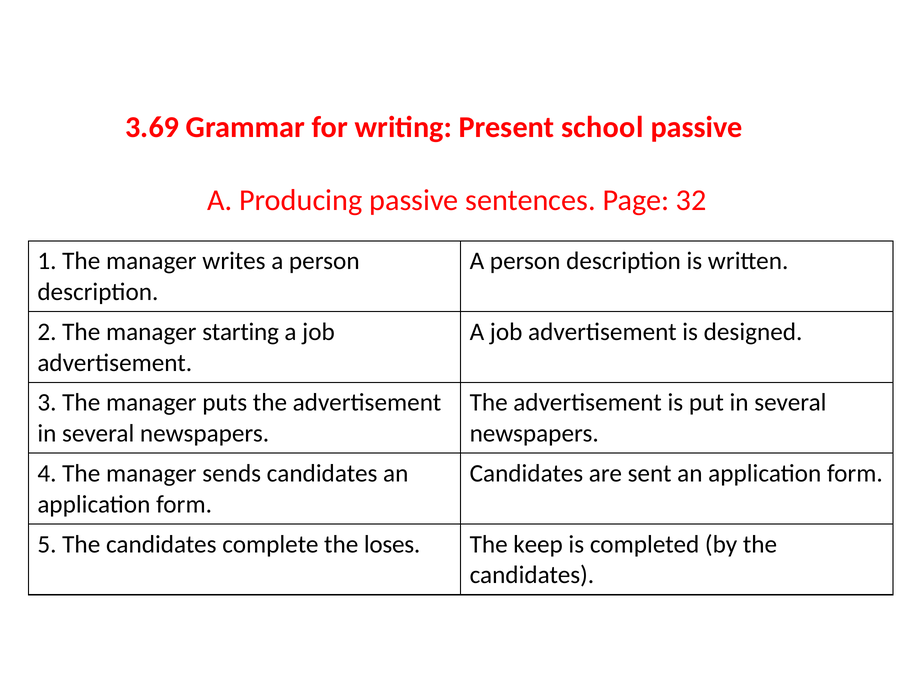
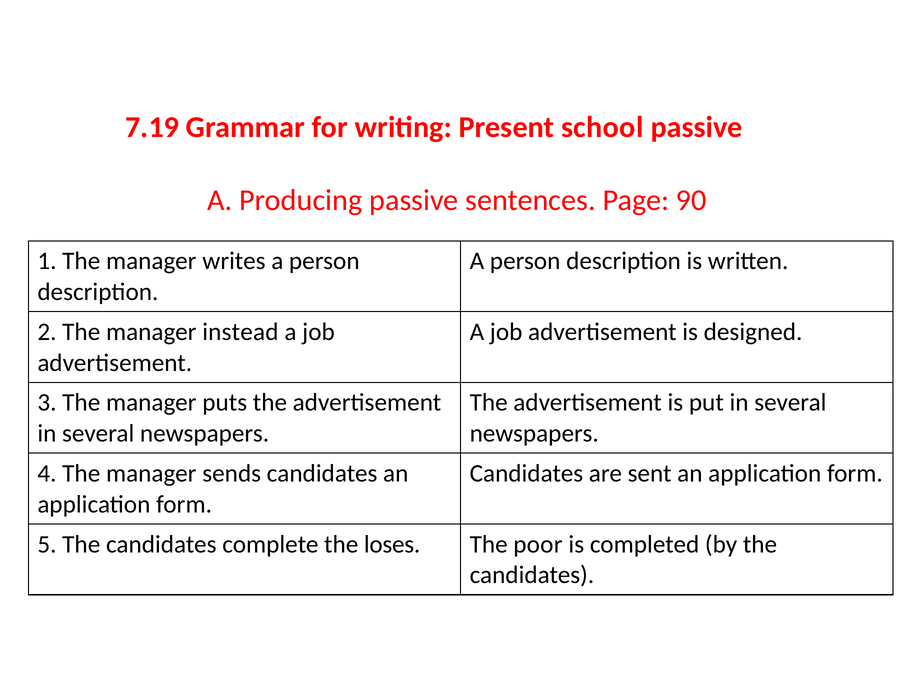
3.69: 3.69 -> 7.19 (152, 128)
32: 32 -> 90 (691, 200)
starting: starting -> instead (240, 332)
keep: keep -> poor (538, 544)
